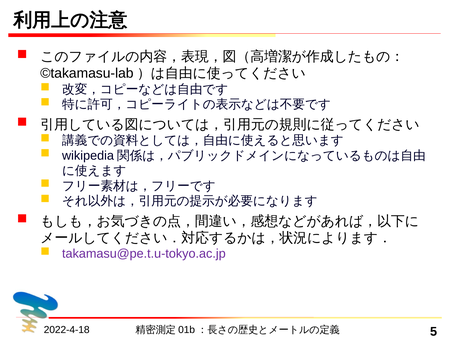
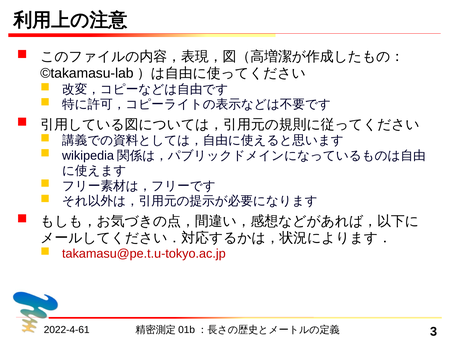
takamasu@pe.t.u-tokyo.ac.jp colour: purple -> red (144, 253)
2022-4-18: 2022-4-18 -> 2022-4-61 (67, 329)
5: 5 -> 3 (434, 331)
